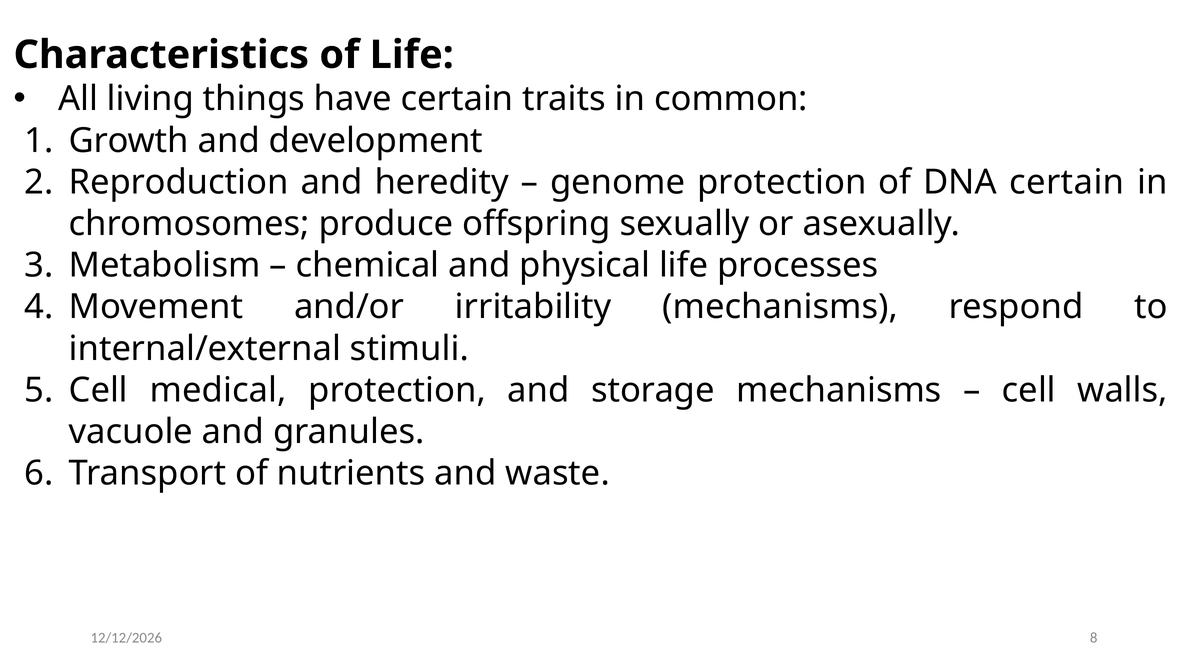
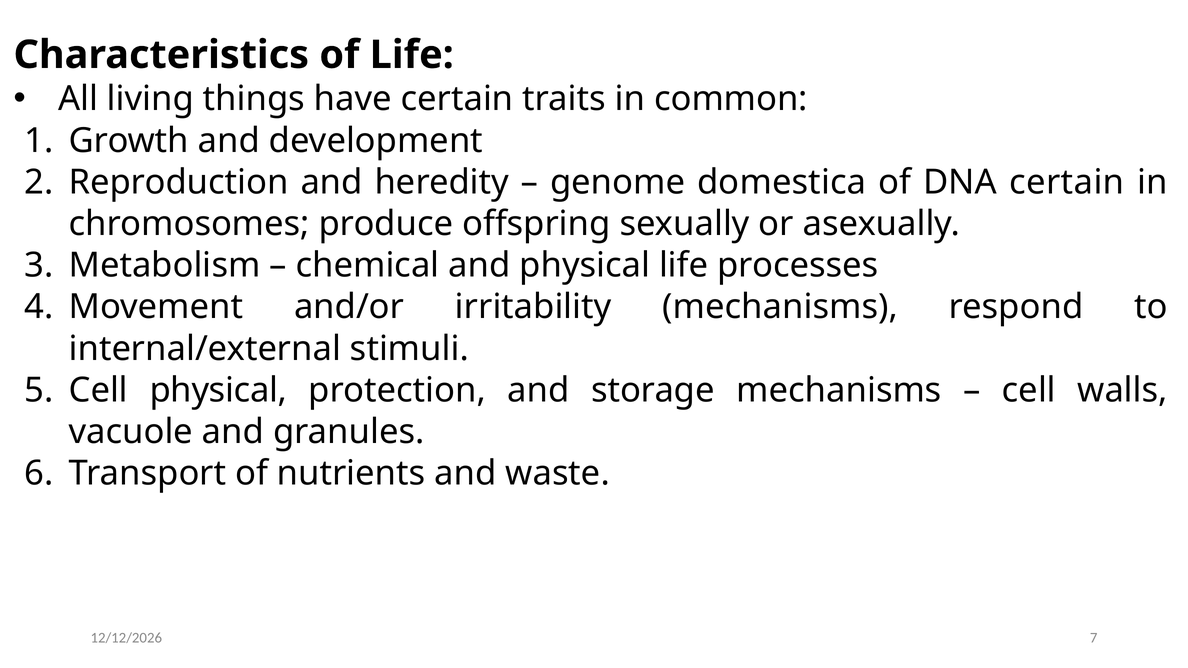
genome protection: protection -> domestica (782, 182)
Cell medical: medical -> physical (218, 390)
8: 8 -> 7 (1094, 638)
